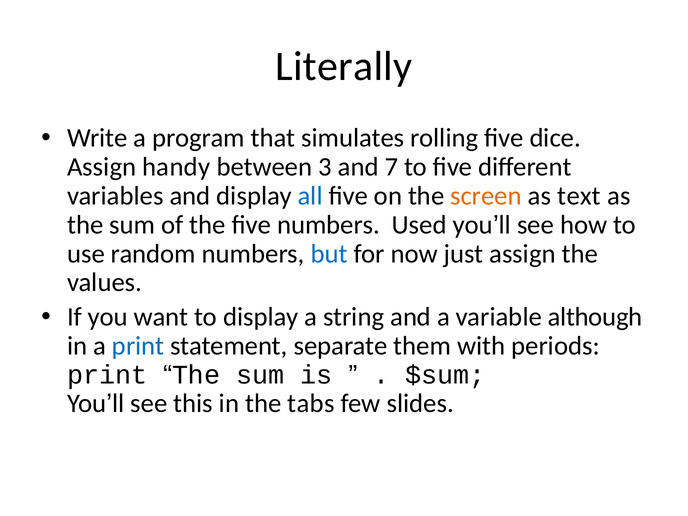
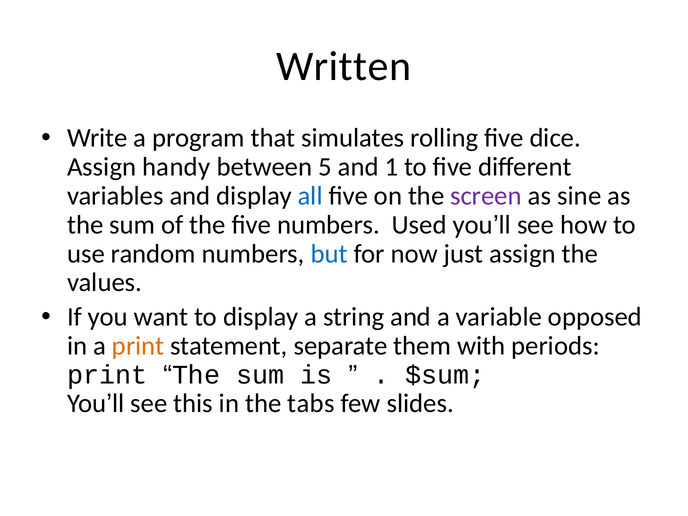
Literally: Literally -> Written (344, 67)
3: 3 -> 5 (325, 167)
7: 7 -> 1 (391, 167)
screen colour: orange -> purple (486, 196)
text: text -> sine (579, 196)
although: although -> opposed (595, 317)
print colour: blue -> orange (138, 346)
